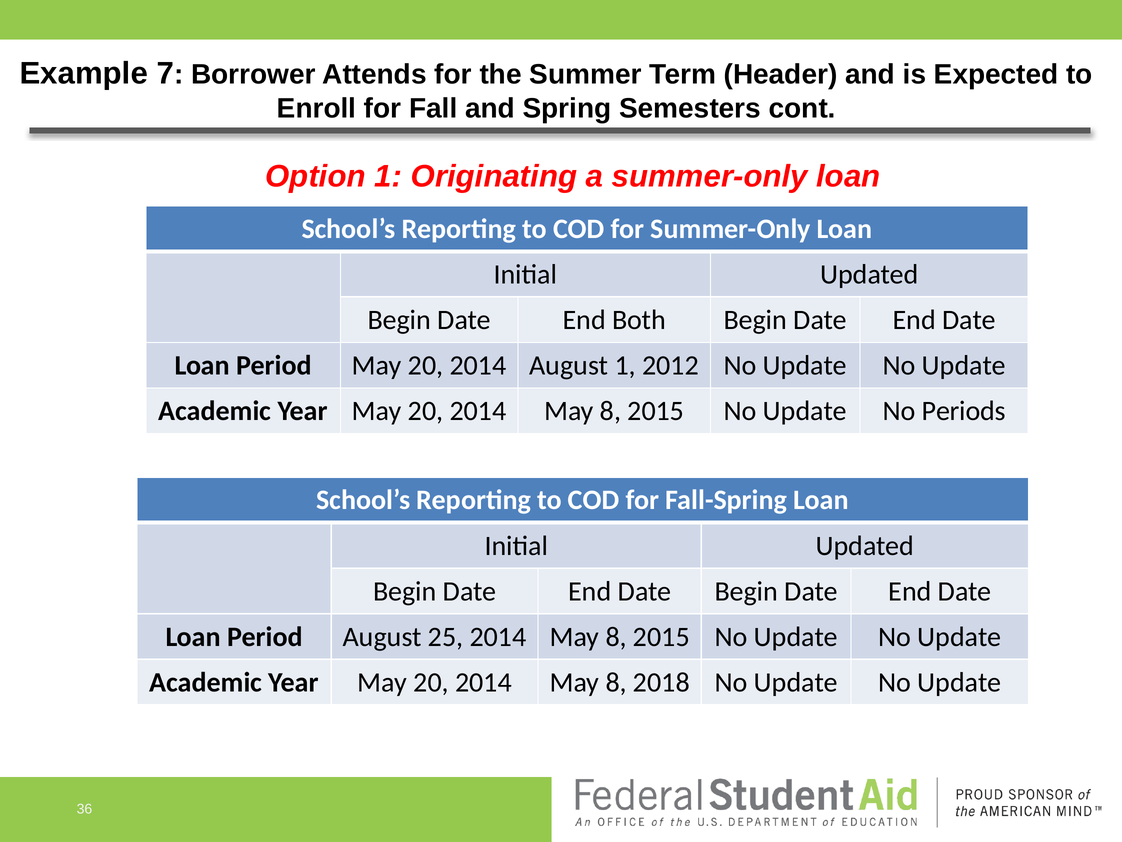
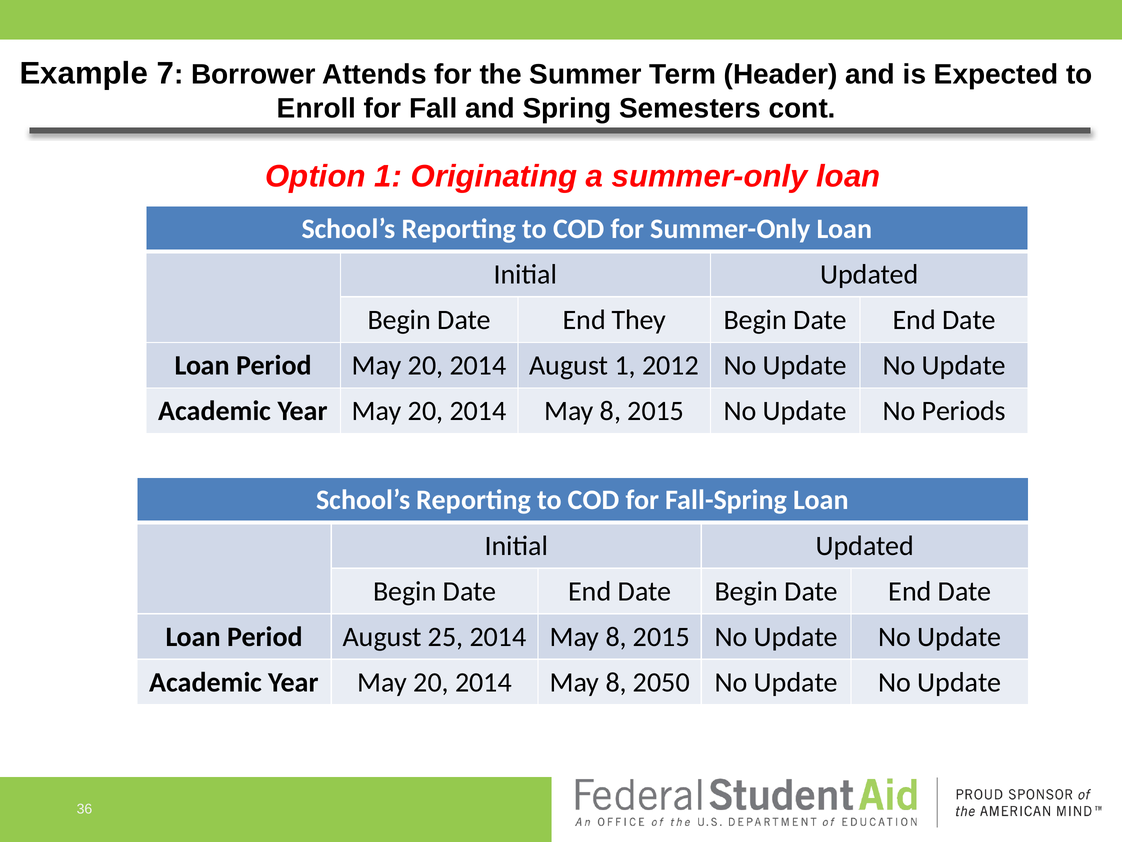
Both: Both -> They (639, 320)
2018: 2018 -> 2050 (661, 682)
